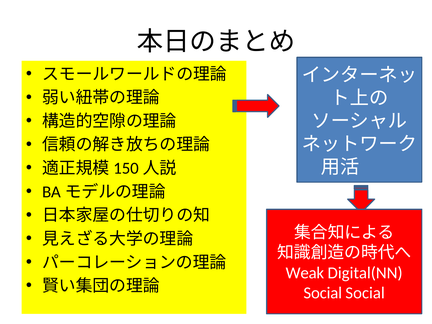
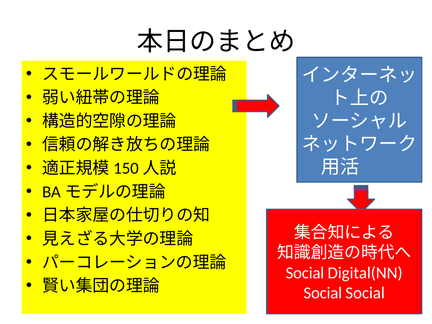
Weak: Weak -> Social (305, 273)
